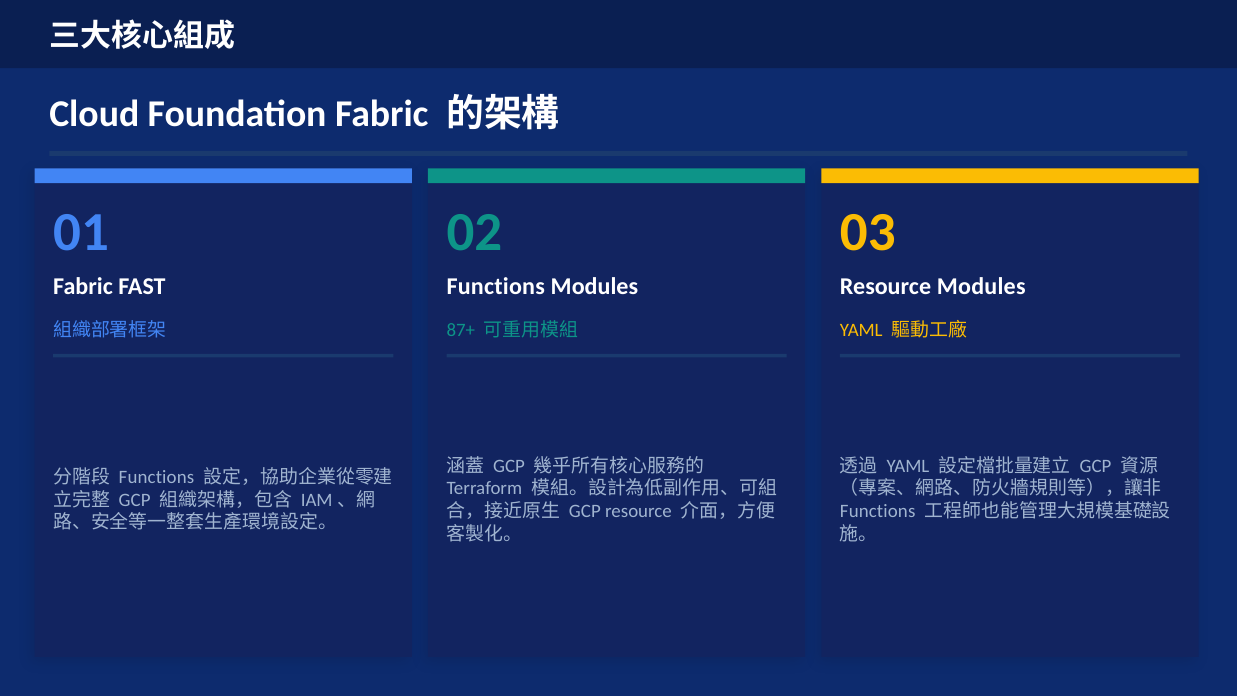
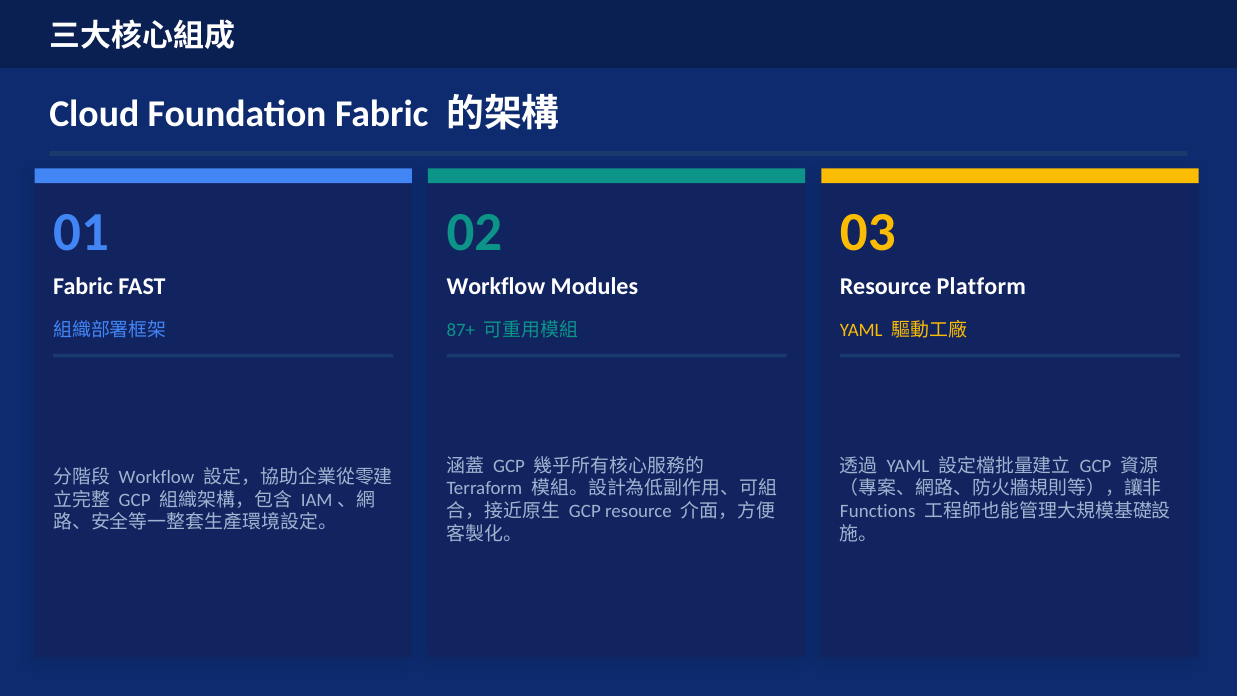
Functions: Functions -> Workflow (496, 286)
Resource Modules: Modules -> Platform (981, 286)
Functions: Functions -> Workflow (157, 477)
